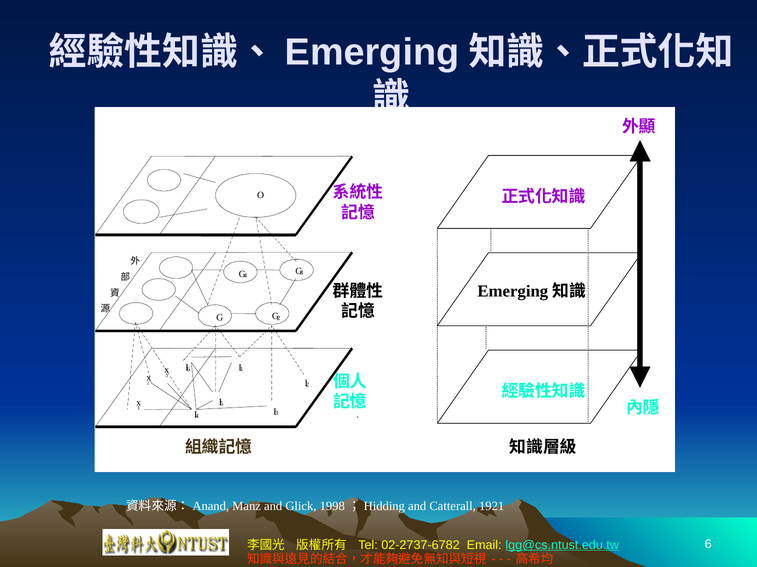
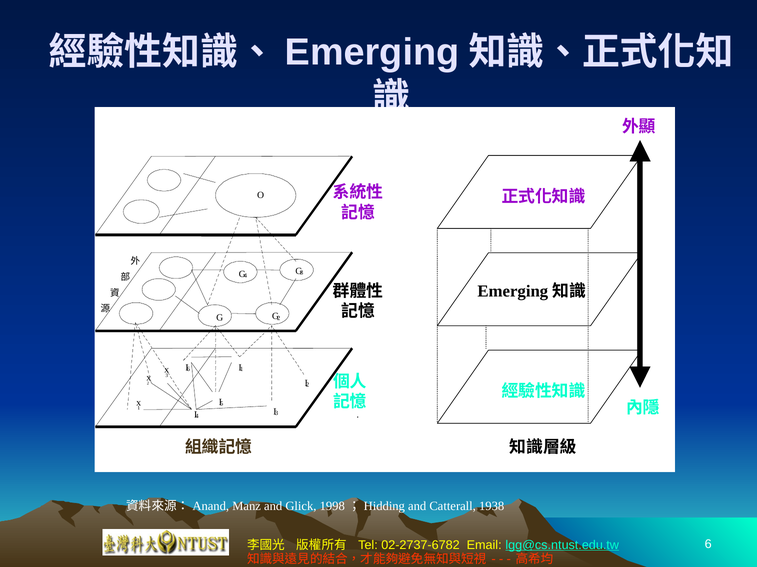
1921: 1921 -> 1938 (492, 507)
